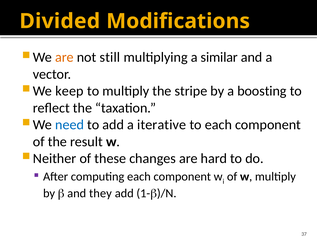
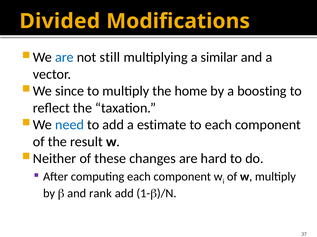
are colour: orange -> blue (64, 58)
keep: keep -> since (70, 91)
stripe: stripe -> home (191, 91)
iterative: iterative -> estimate (162, 125)
they: they -> rank (100, 194)
